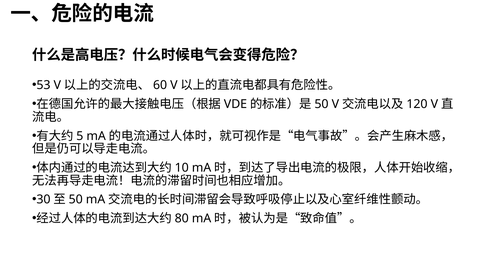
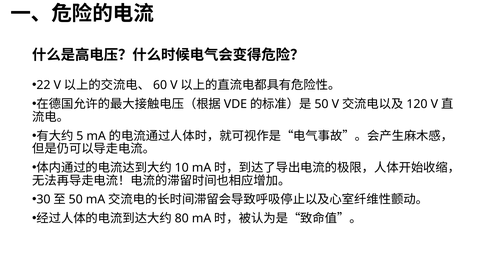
53: 53 -> 22 (43, 85)
